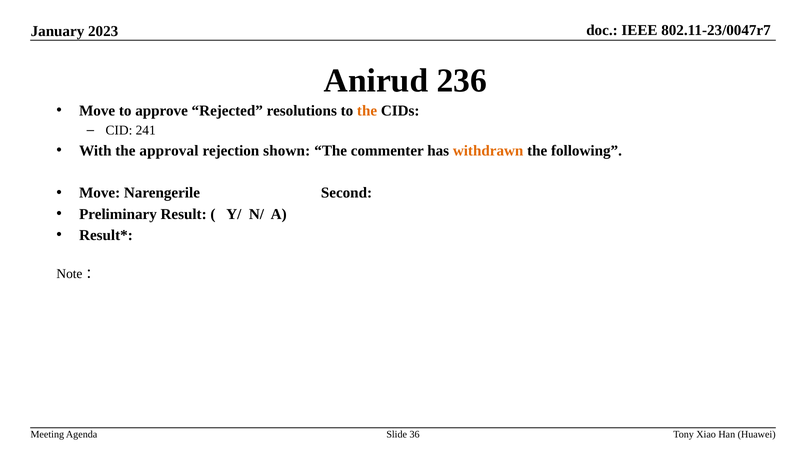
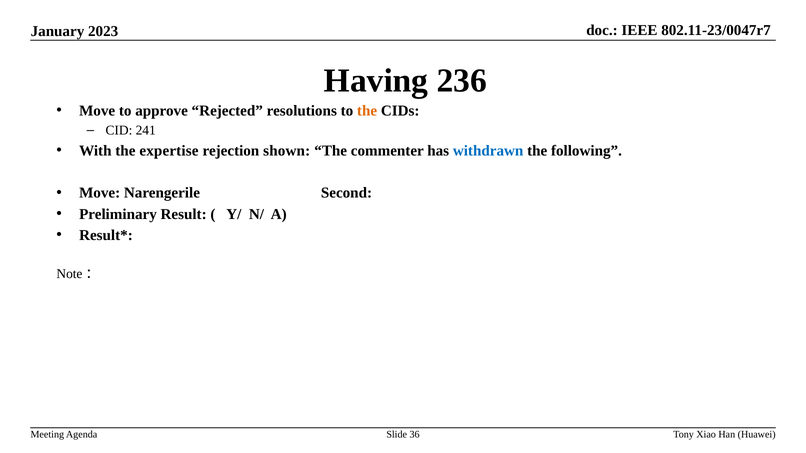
Anirud: Anirud -> Having (376, 81)
approval: approval -> expertise (169, 151)
withdrawn colour: orange -> blue (488, 151)
